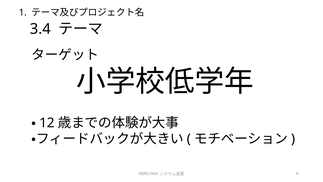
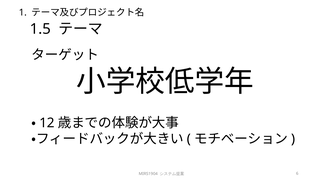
3.4: 3.4 -> 1.5 (40, 29)
